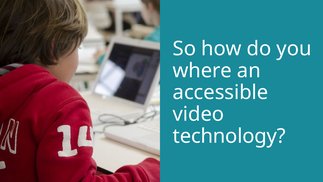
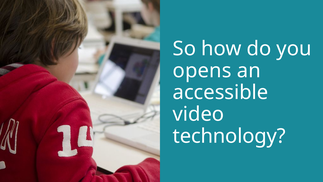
where: where -> opens (202, 70)
